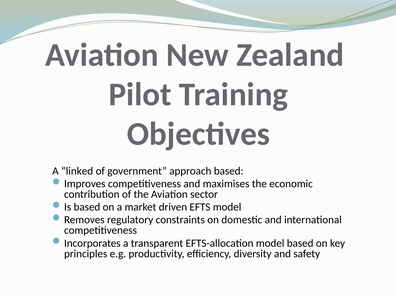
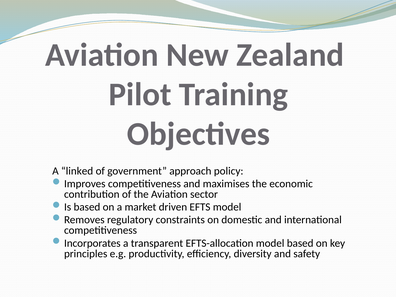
approach based: based -> policy (229, 171)
